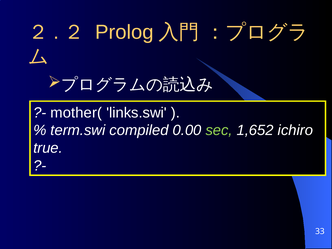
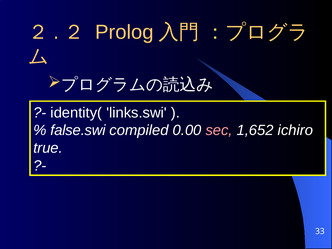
mother(: mother( -> identity( (76, 113)
term.swi: term.swi -> false.swi (78, 130)
sec colour: light green -> pink (219, 130)
